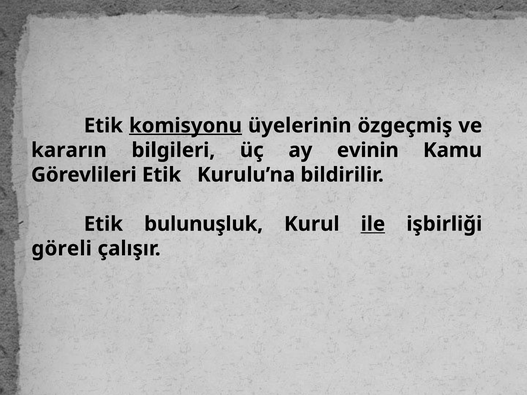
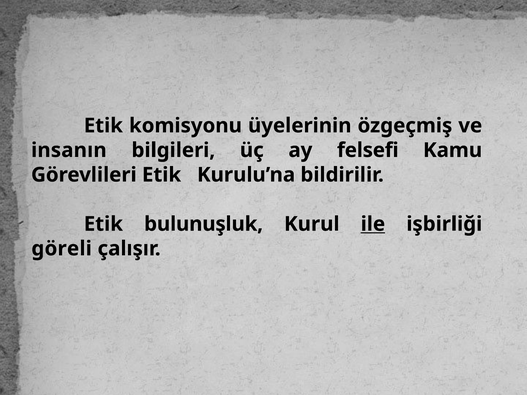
komisyonu underline: present -> none (185, 126)
kararın: kararın -> insanın (69, 150)
evinin: evinin -> felsefi (368, 150)
